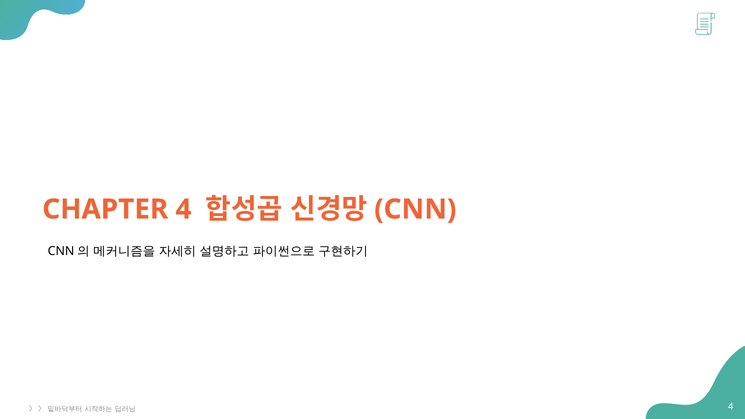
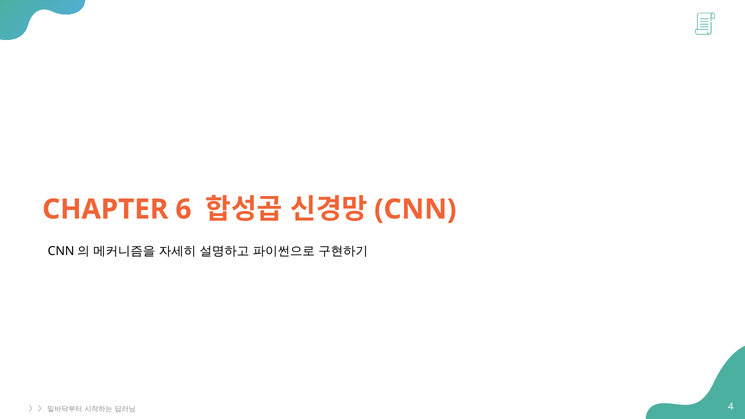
CHAPTER 4: 4 -> 6 (183, 209)
